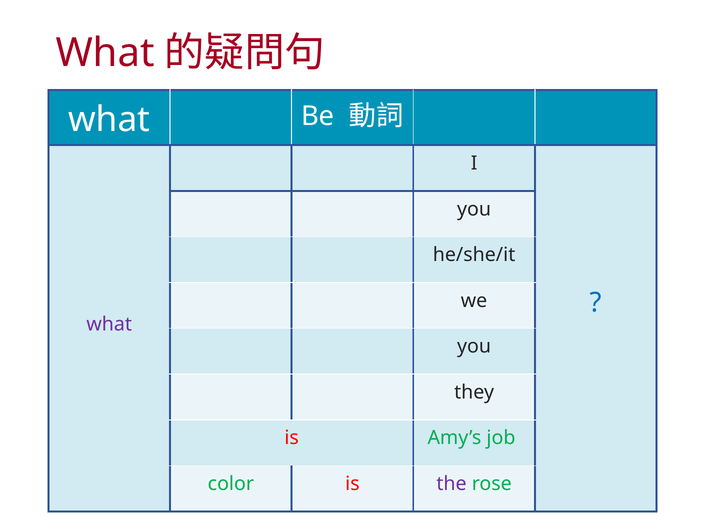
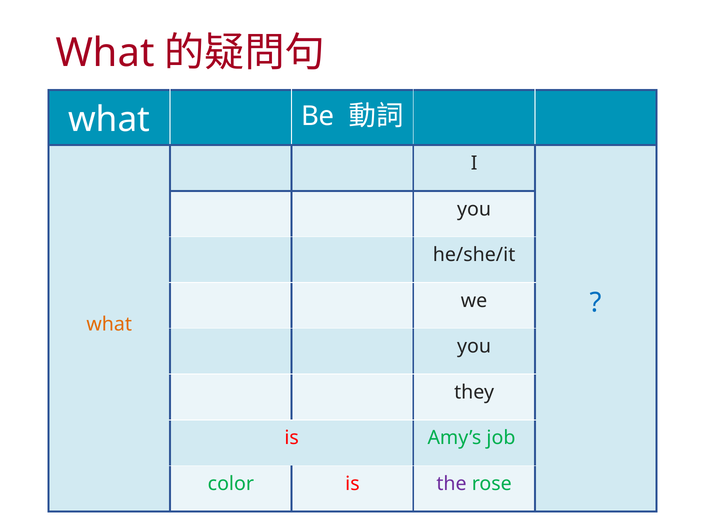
what colour: purple -> orange (109, 324)
